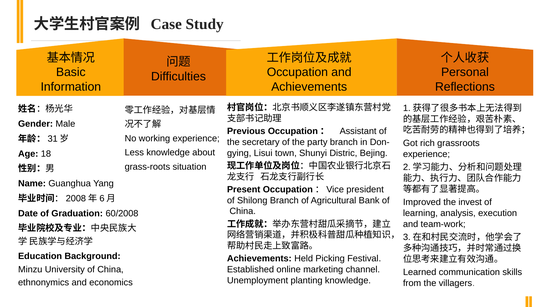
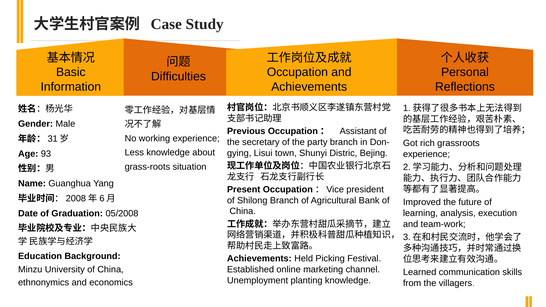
18: 18 -> 93 (46, 154)
invest: invest -> future (470, 202)
60/2008: 60/2008 -> 05/2008 (122, 213)
